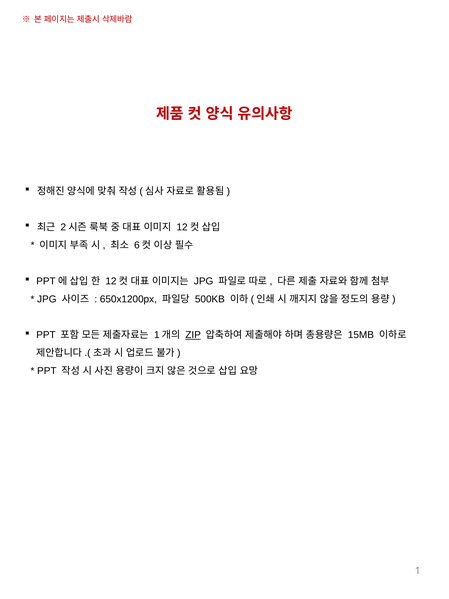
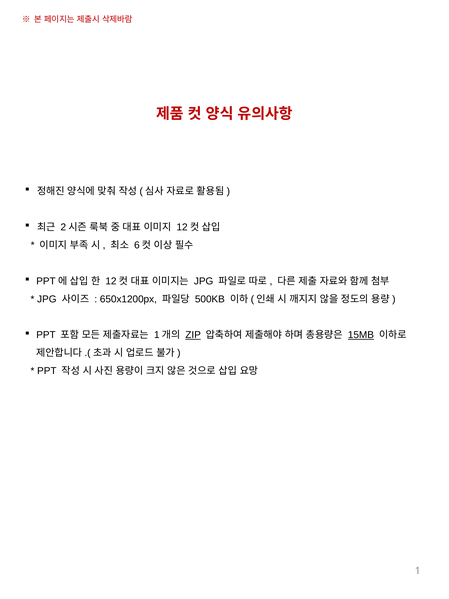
15MB underline: none -> present (361, 335)
